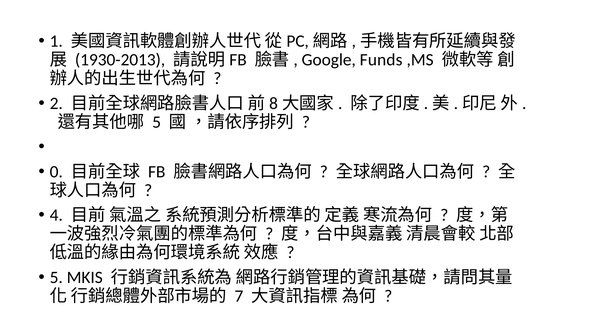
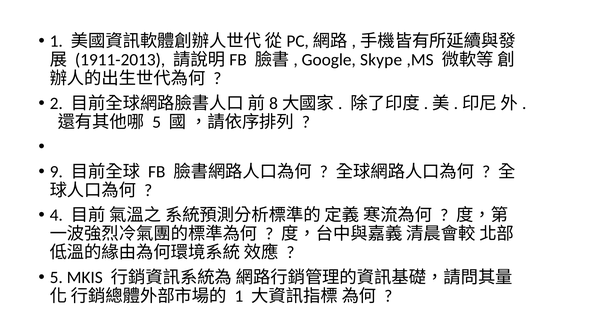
1930-2013: 1930-2013 -> 1911-2013 (120, 60)
Funds: Funds -> Skype (381, 60)
0: 0 -> 9 (56, 172)
7: 7 -> 1 (239, 296)
